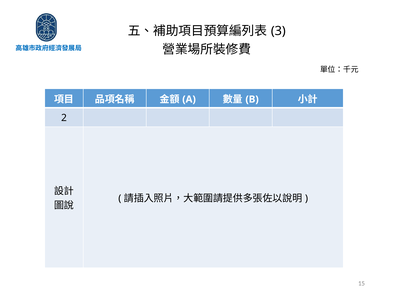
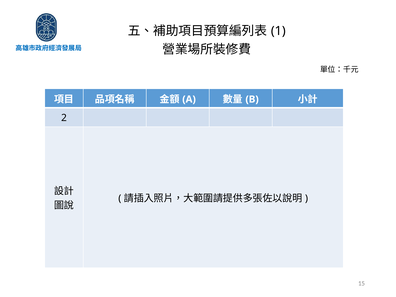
3: 3 -> 1 (278, 31)
